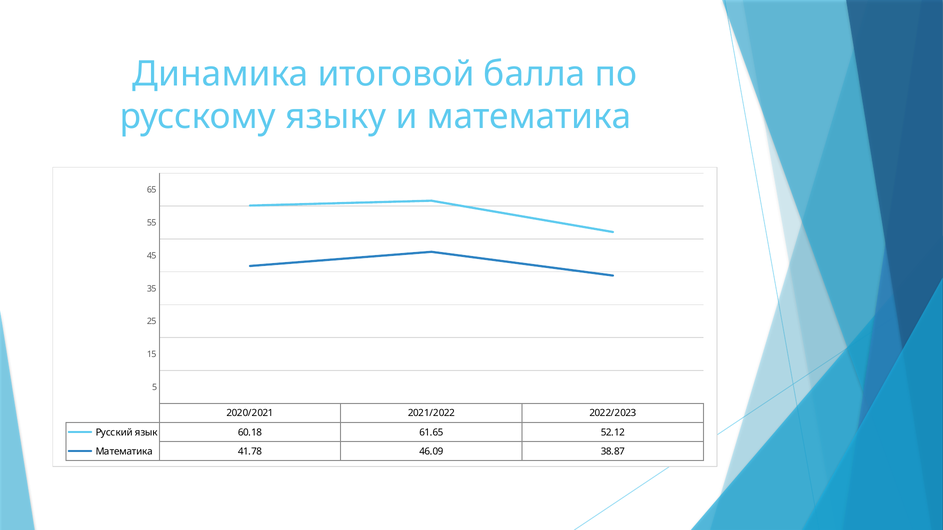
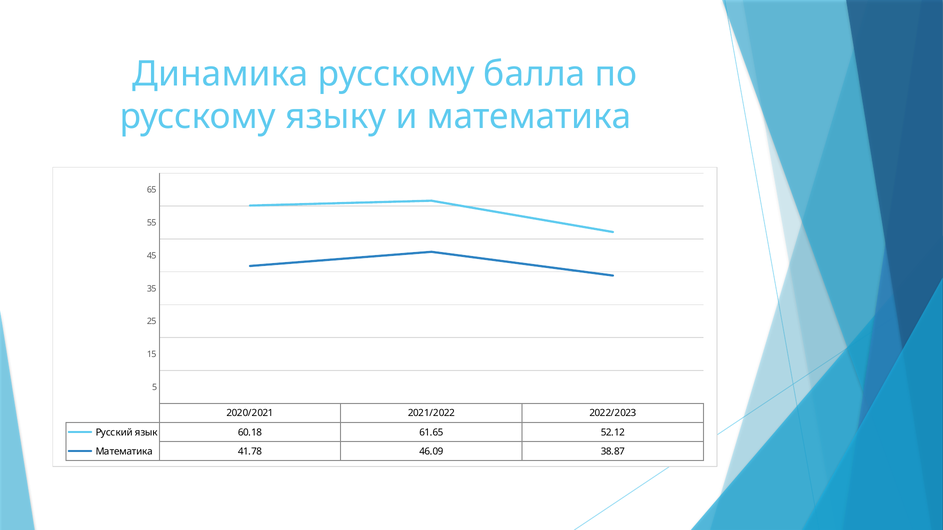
Динамика итоговой: итоговой -> русскому (396, 74)
